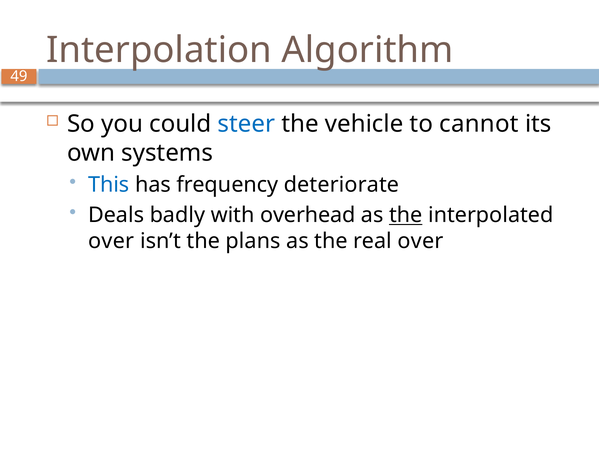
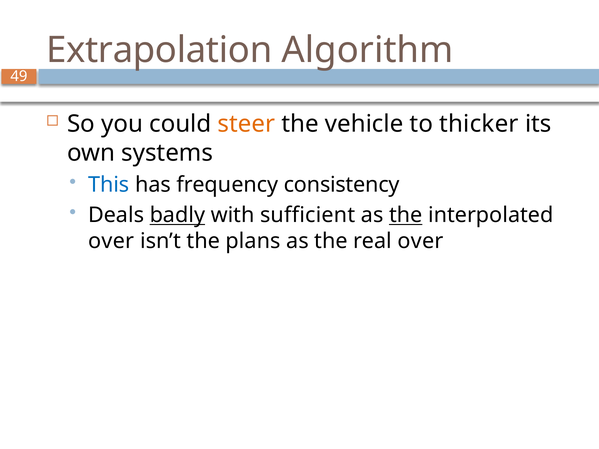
Interpolation: Interpolation -> Extrapolation (159, 50)
steer colour: blue -> orange (246, 124)
cannot: cannot -> thicker (479, 124)
deteriorate: deteriorate -> consistency (342, 185)
badly underline: none -> present (177, 215)
overhead: overhead -> sufficient (308, 215)
